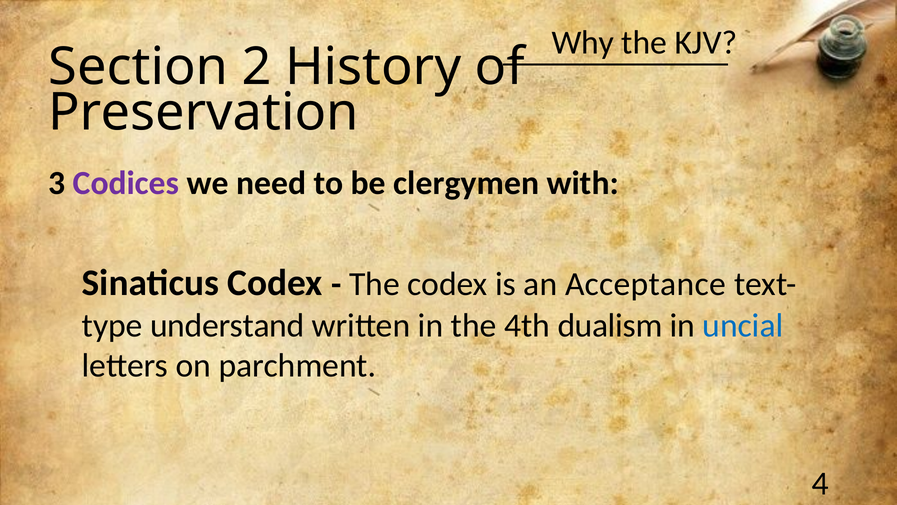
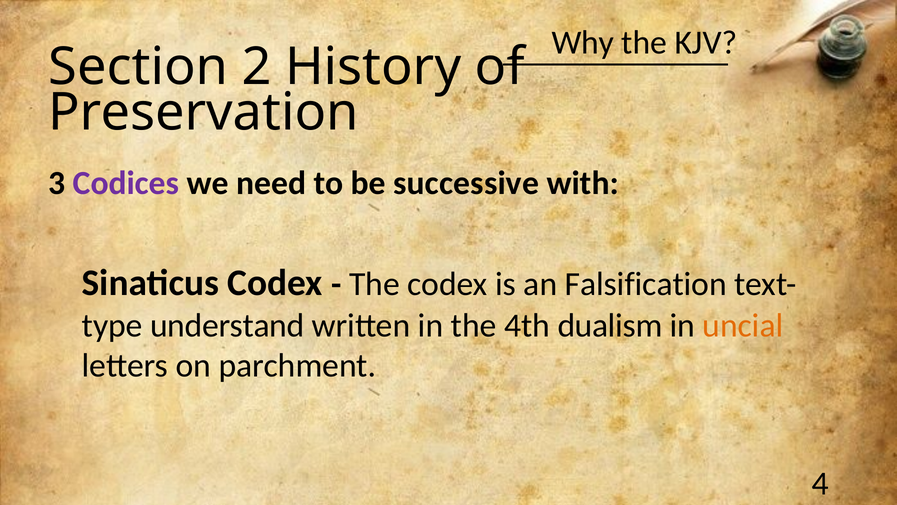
clergymen: clergymen -> successive (466, 183)
Acceptance: Acceptance -> Falsification (646, 284)
uncial colour: blue -> orange (743, 325)
